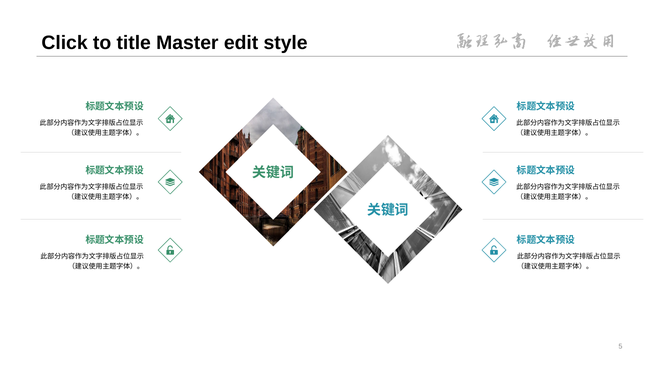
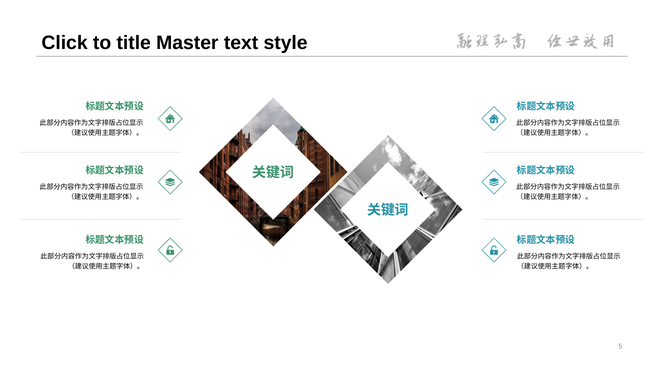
edit: edit -> text (241, 43)
